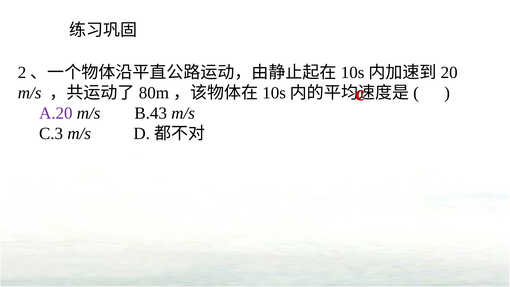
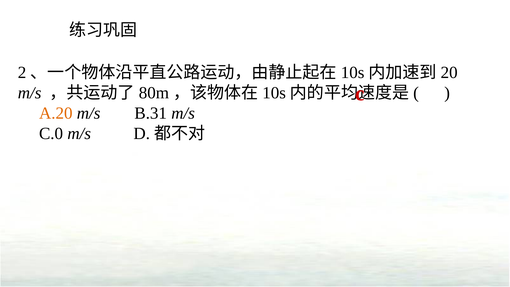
A.20 colour: purple -> orange (56, 113)
B.43: B.43 -> B.31 (151, 113)
C.3: C.3 -> C.0 (51, 134)
